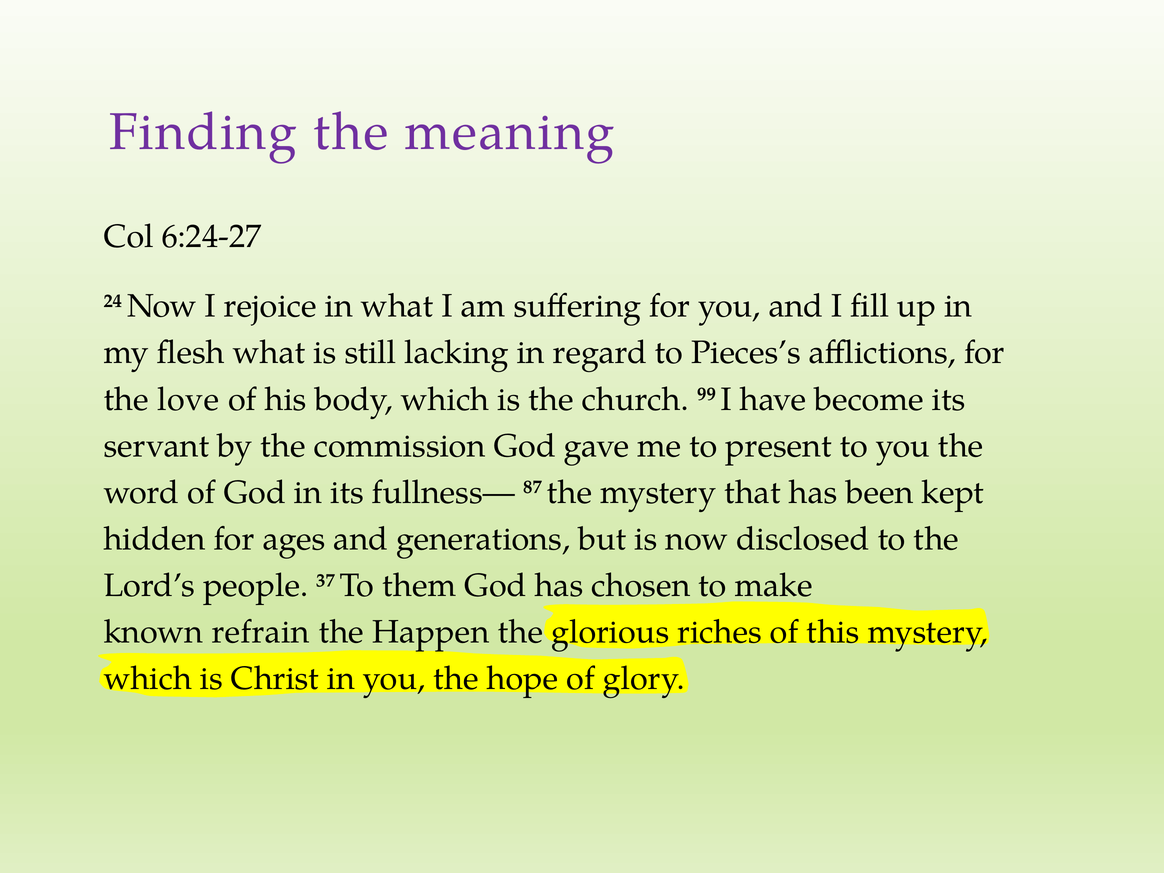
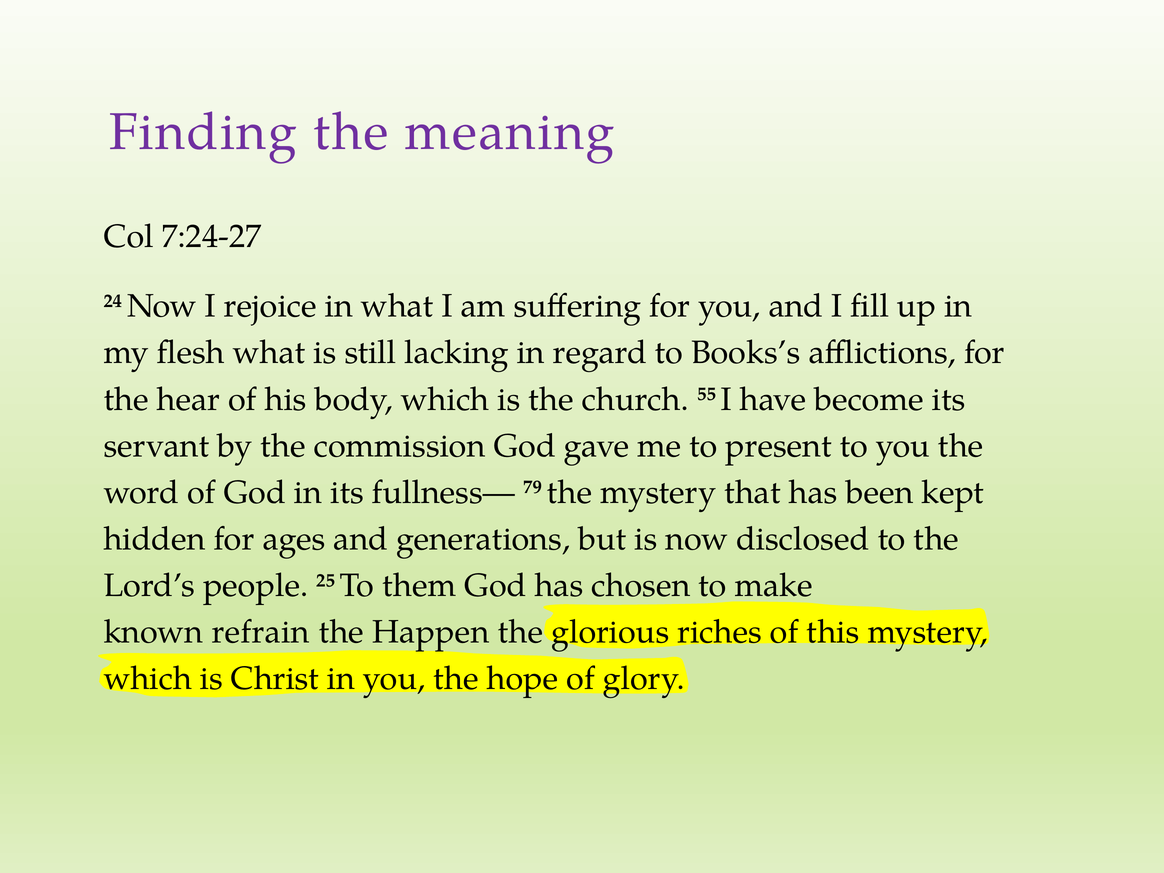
6:24-27: 6:24-27 -> 7:24-27 (212, 237)
Pieces’s: Pieces’s -> Books’s (746, 353)
love: love -> hear (188, 399)
99: 99 -> 55 (707, 394)
87: 87 -> 79 (533, 487)
37: 37 -> 25 (326, 580)
